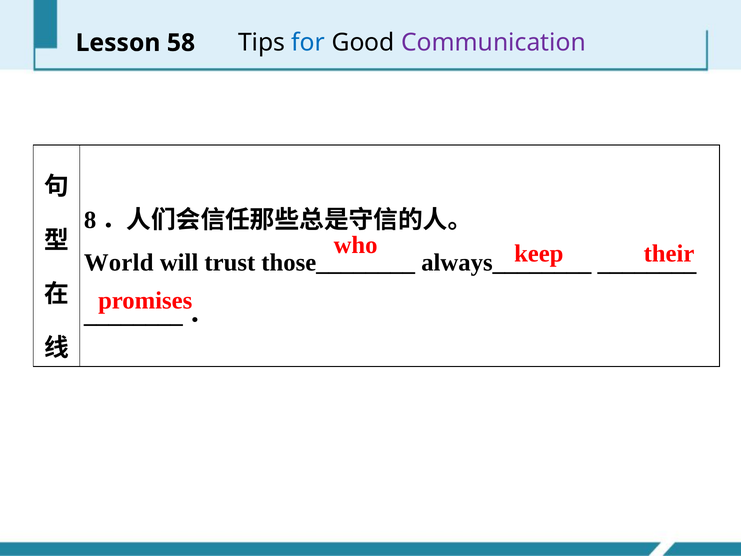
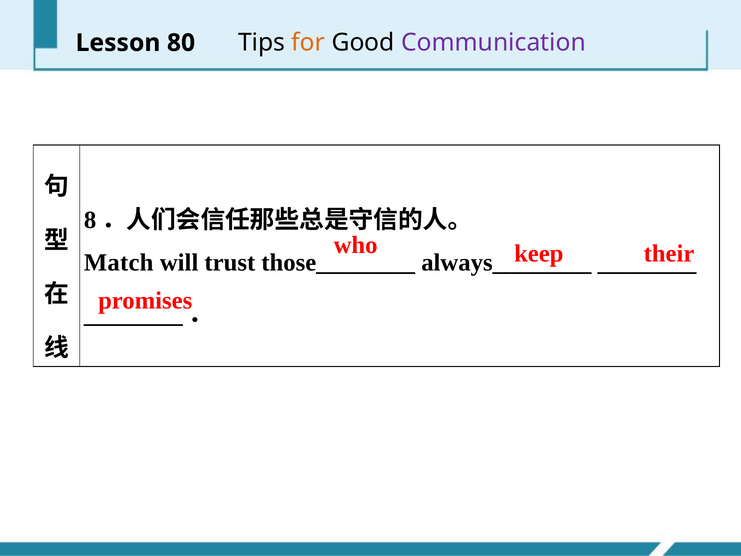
58: 58 -> 80 (181, 43)
for colour: blue -> orange (308, 43)
World: World -> Match (119, 263)
